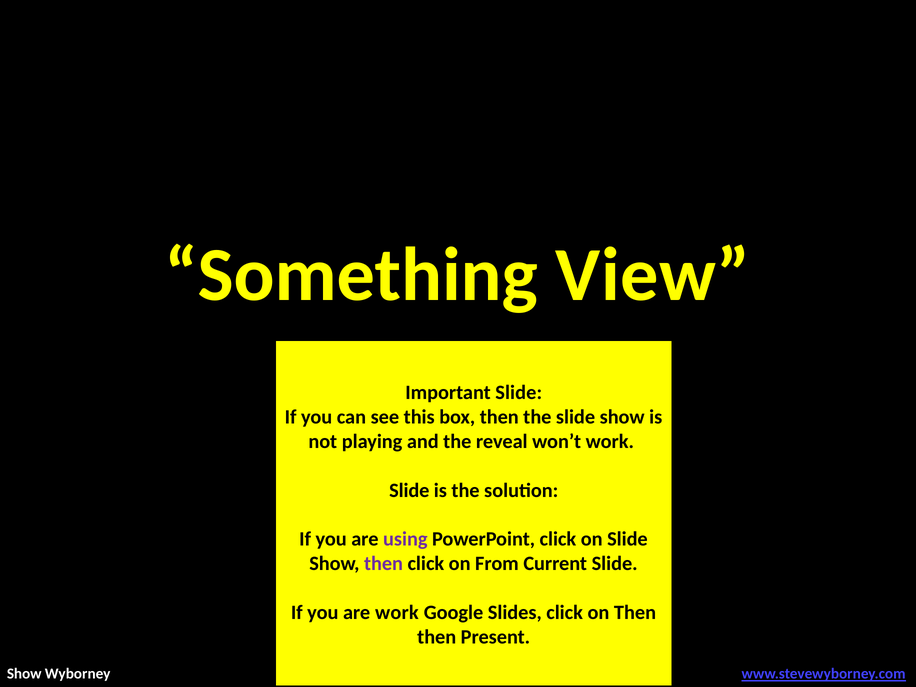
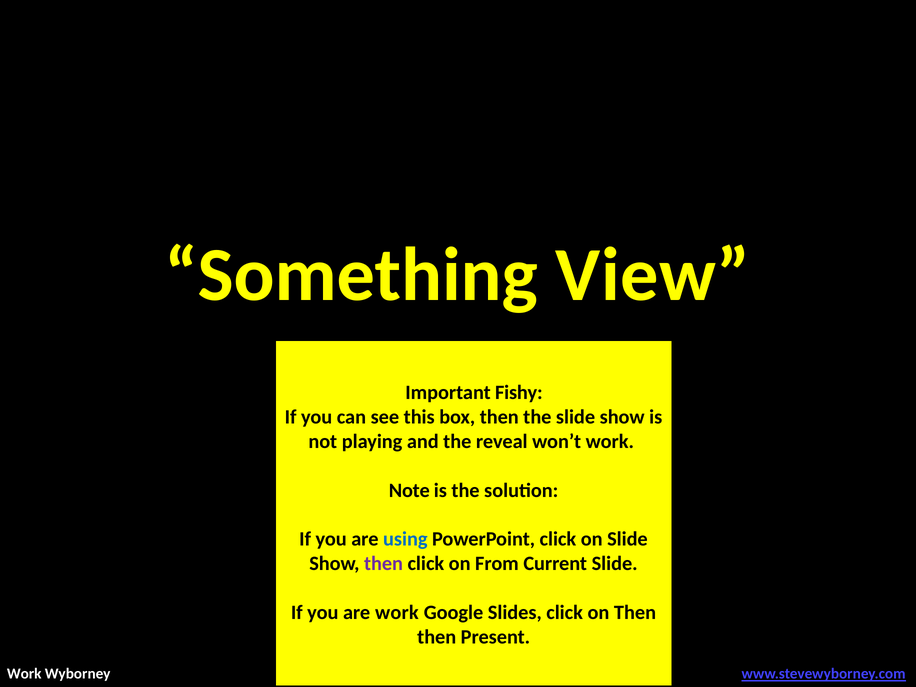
Important Slide: Slide -> Fishy (519, 393)
Slide: Slide -> Note (409, 490)
using colour: purple -> blue (405, 539)
Show: Show -> Work (24, 674)
